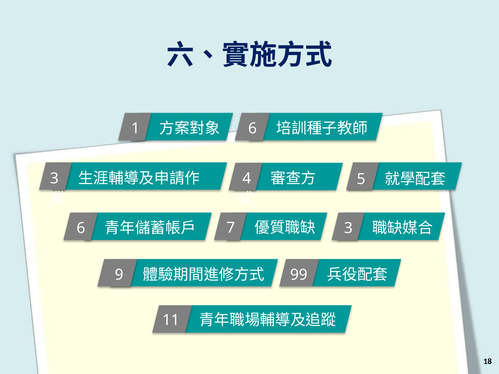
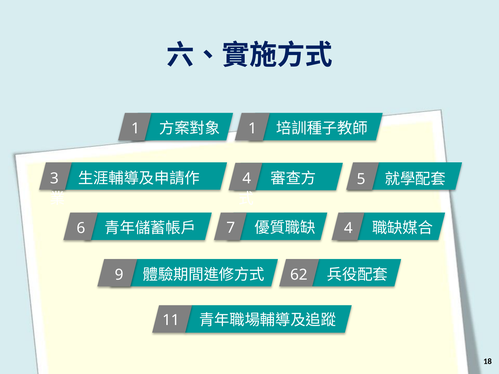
6: 6 -> 1 (252, 129)
3: 3 -> 4 (348, 228)
99: 99 -> 62 (299, 275)
